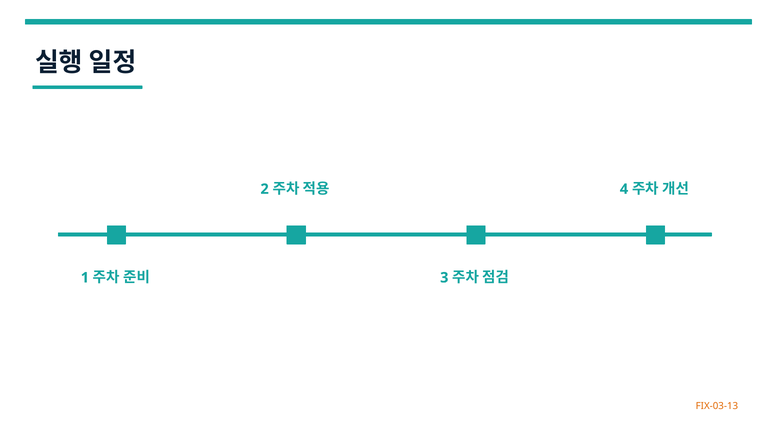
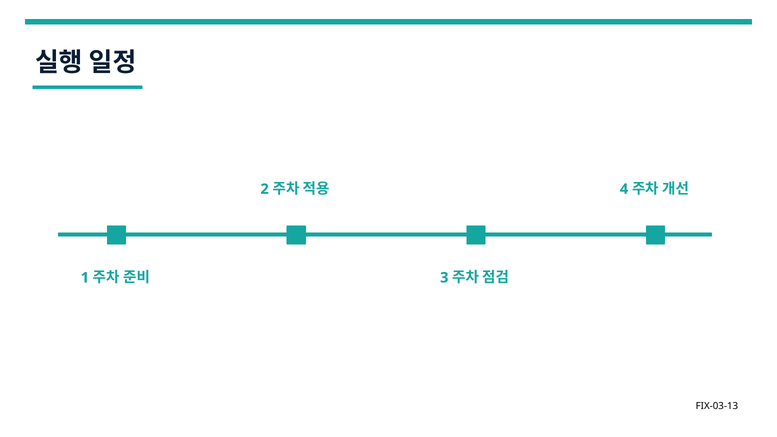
FIX-03-13 colour: orange -> black (717, 406)
